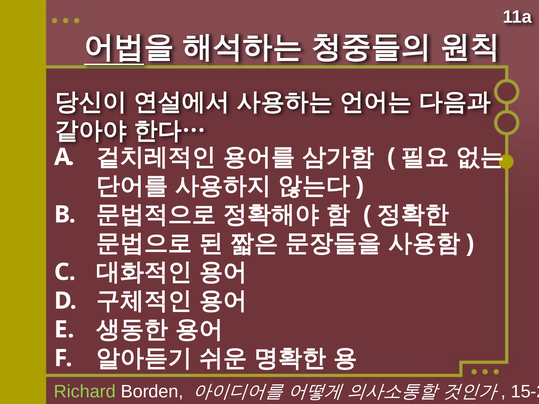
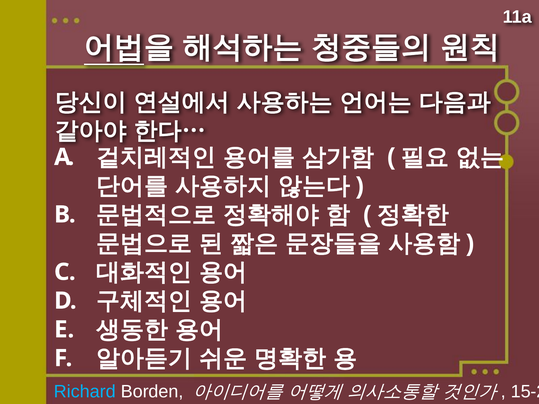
Richard colour: light green -> light blue (85, 392)
